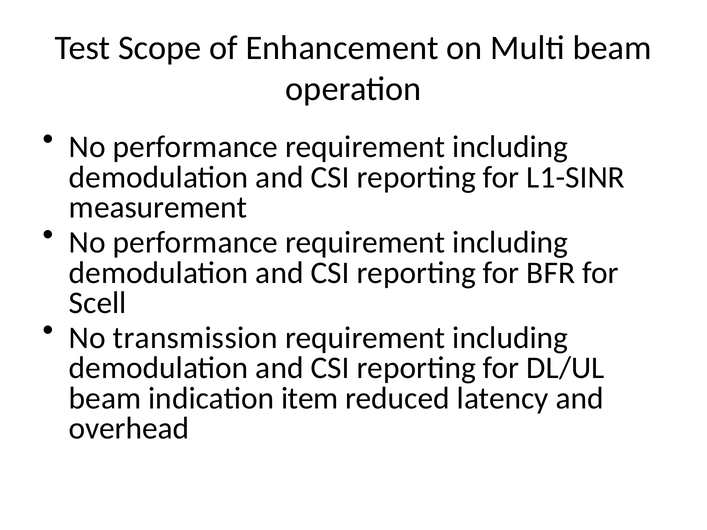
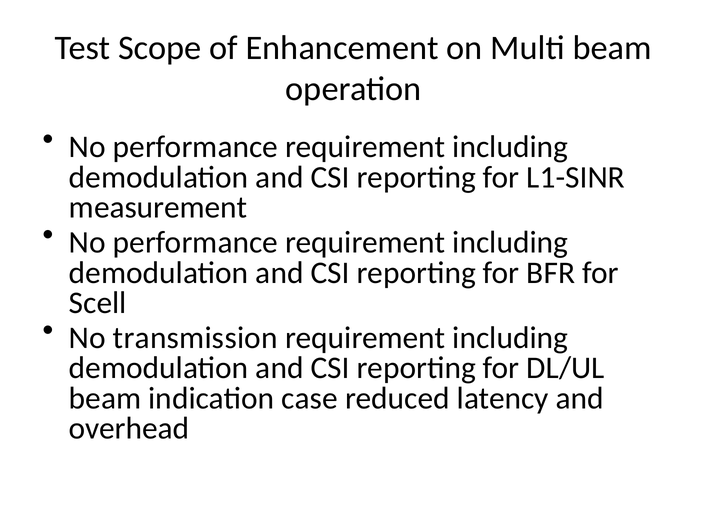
item: item -> case (310, 398)
